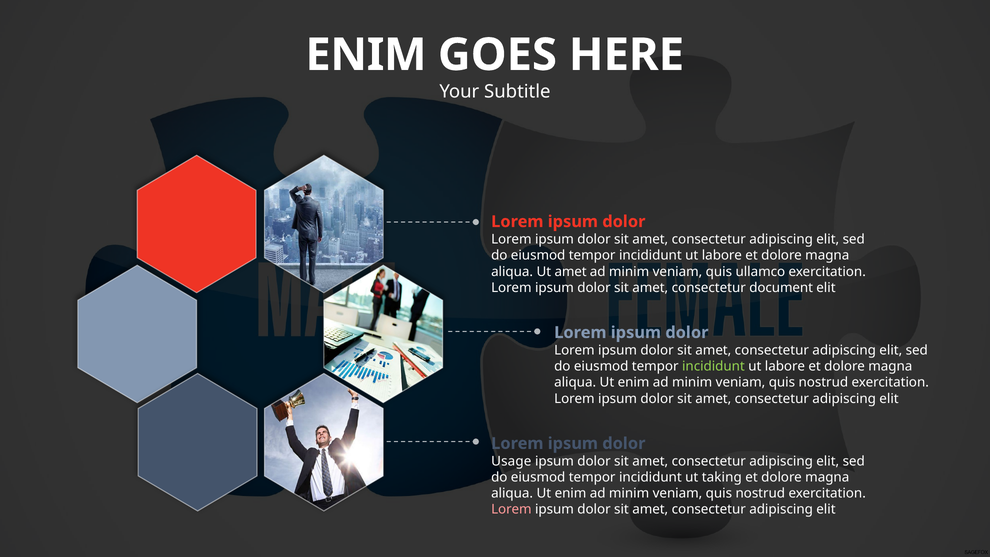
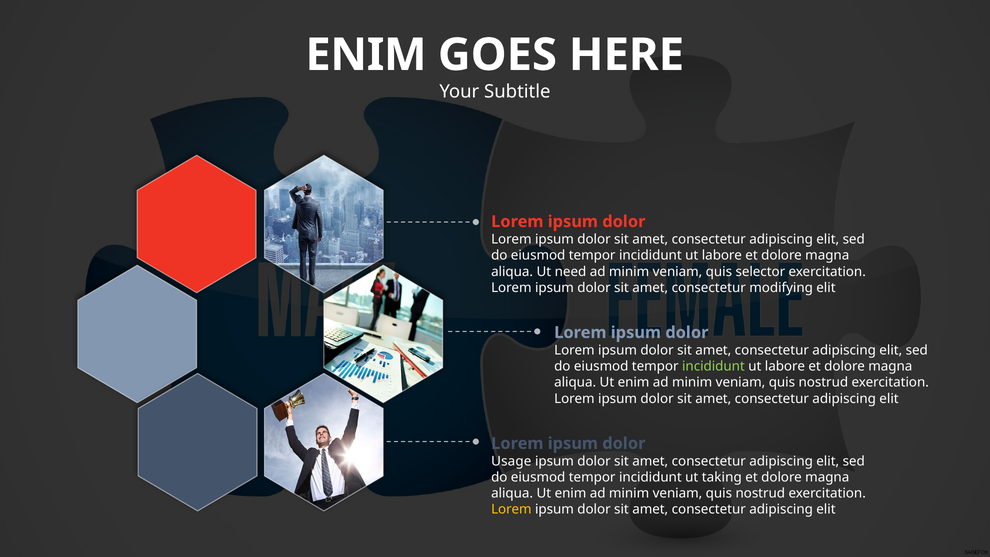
Ut amet: amet -> need (570, 272)
ullamco: ullamco -> selector (760, 272)
document: document -> modifying (781, 288)
Lorem colour: pink -> yellow (511, 509)
